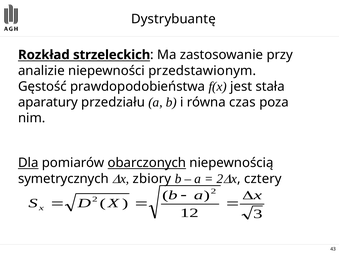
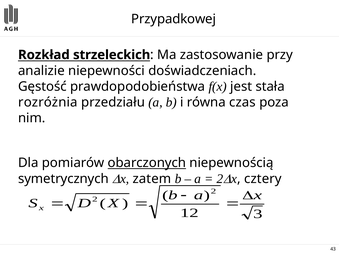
Dystrybuantę: Dystrybuantę -> Przypadkowej (174, 19)
przedstawionym: przedstawionym -> doświadczeniach (202, 71)
aparatury: aparatury -> rozróżnia (48, 102)
Dla underline: present -> none (28, 163)
zbiory: zbiory -> zatem (152, 179)
